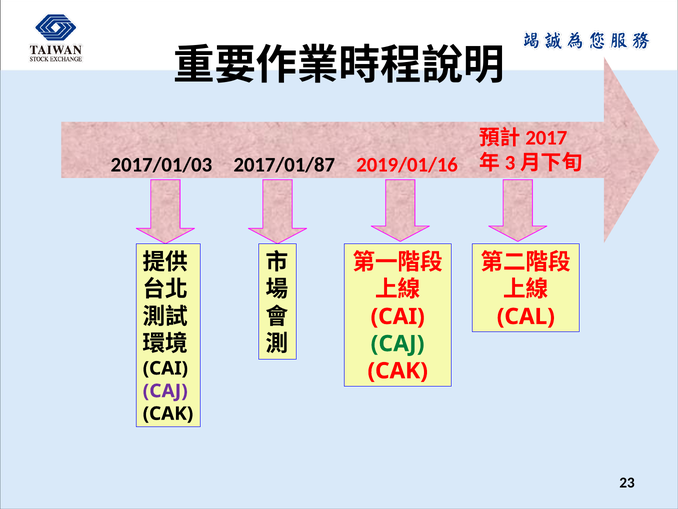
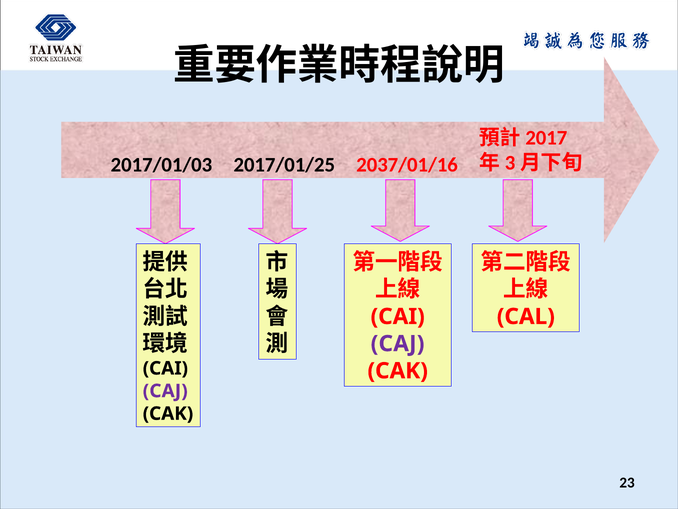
2017/01/87: 2017/01/87 -> 2017/01/25 (284, 165)
2019/01/16: 2019/01/16 -> 2037/01/16 (407, 165)
CAJ colour: green -> purple (398, 343)
